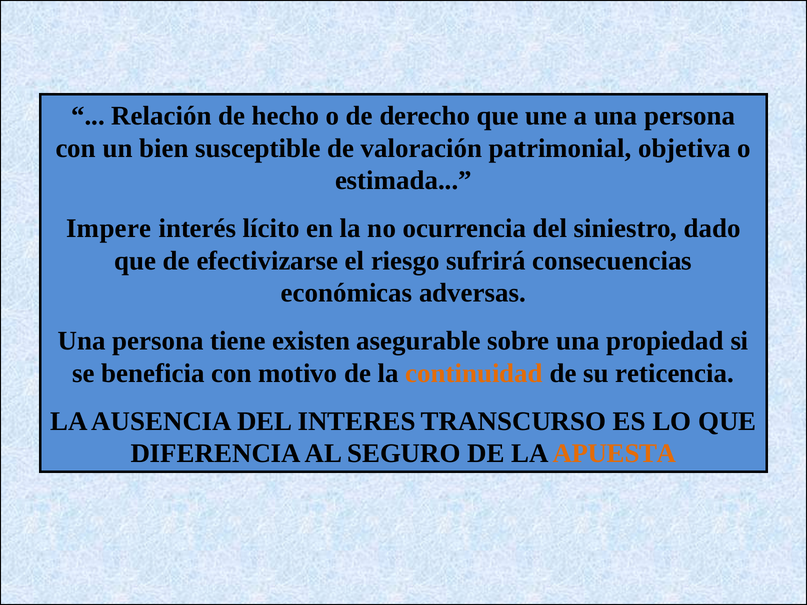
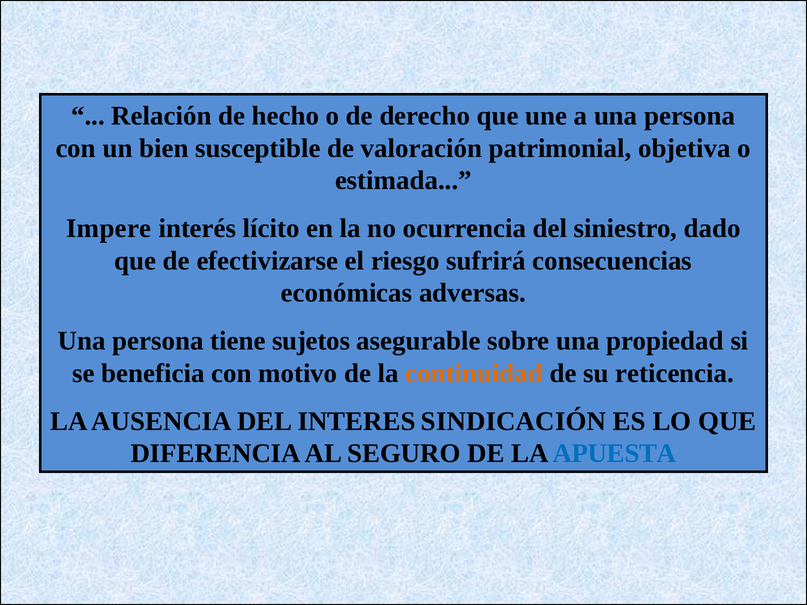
existen: existen -> sujetos (311, 341)
TRANSCURSO: TRANSCURSO -> SINDICACIÓN (514, 421)
APUESTA colour: orange -> blue (614, 454)
